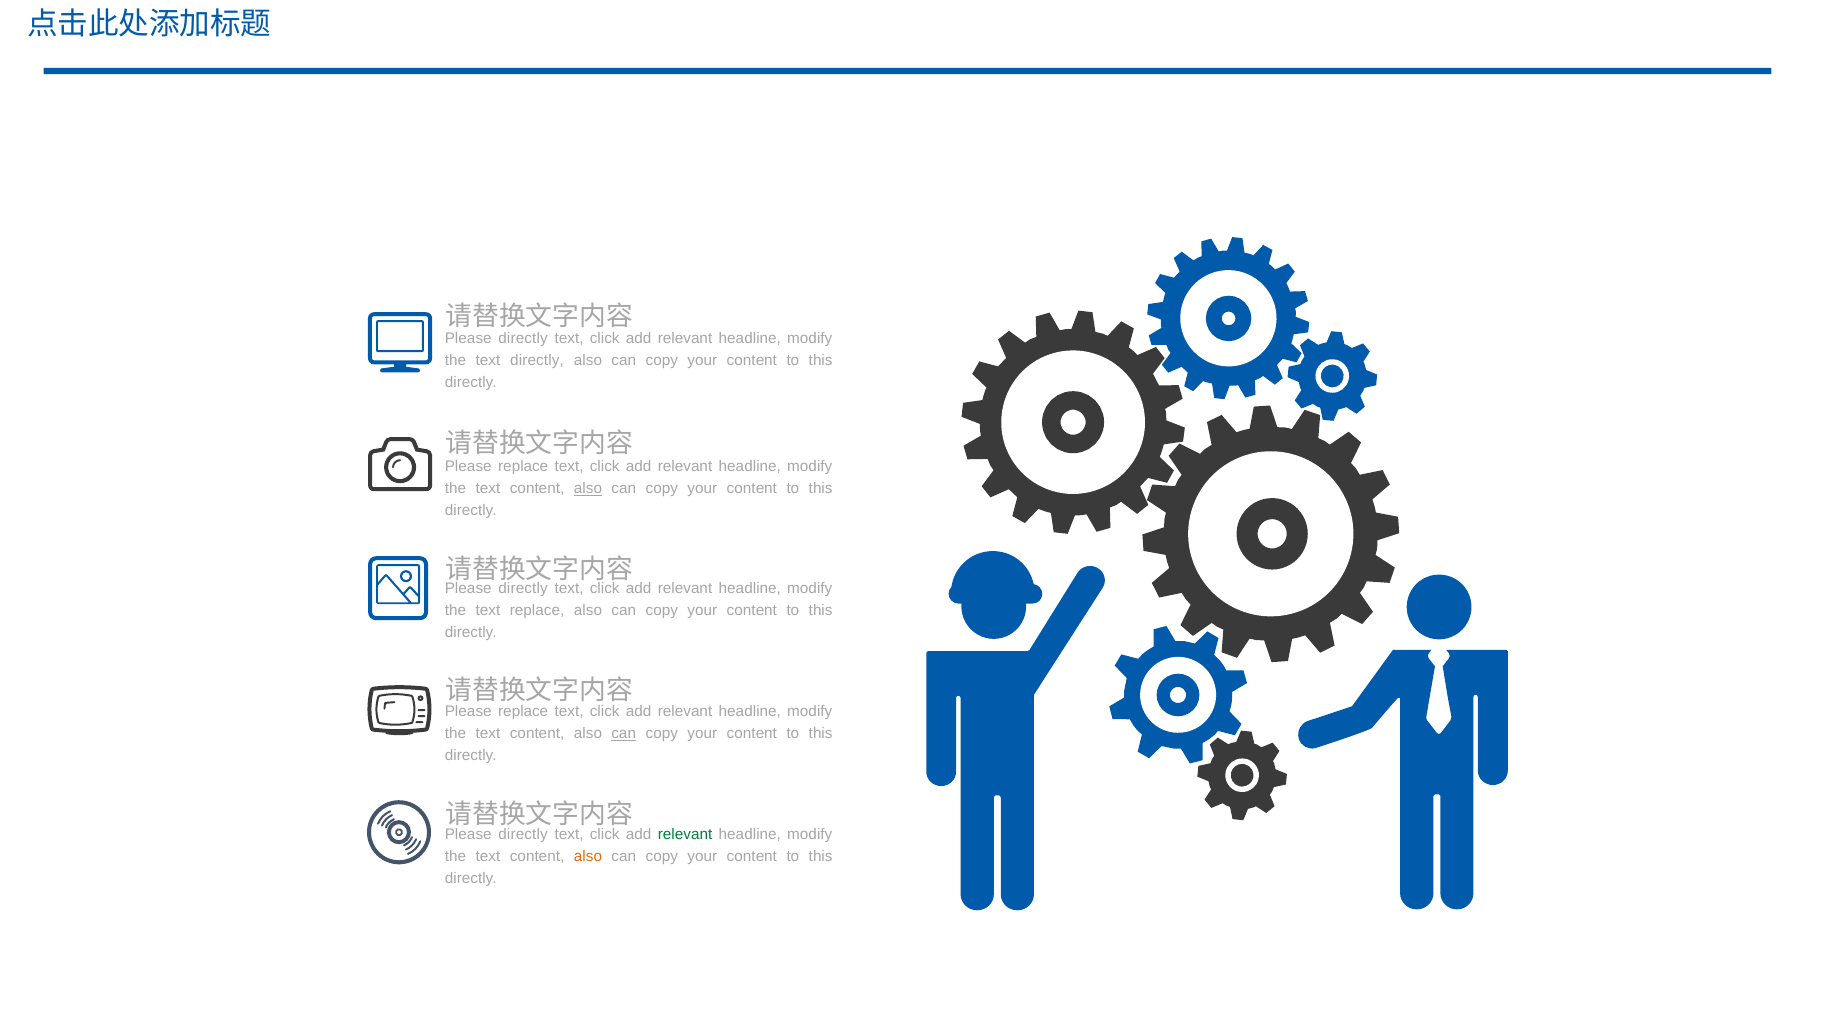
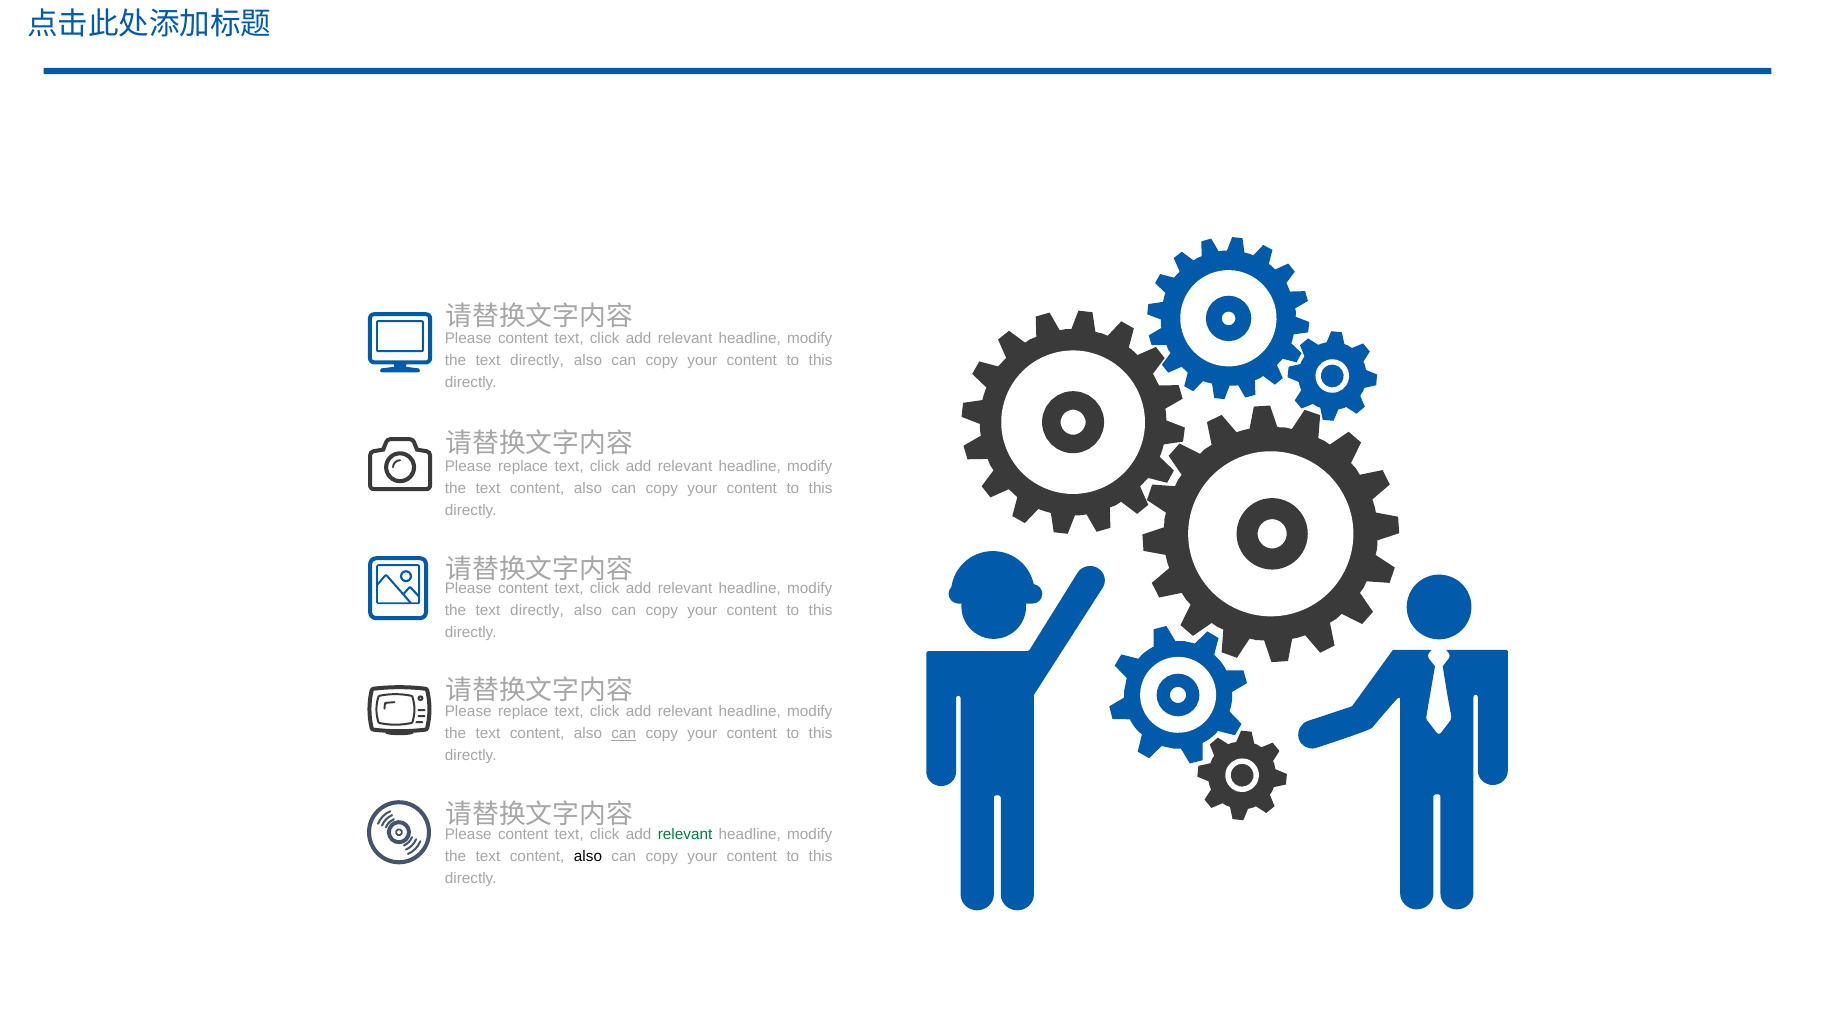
directly: directly -> content (523, 338)
also underline: present -> none (588, 489)
directly: directly -> content (523, 588)
replace: replace -> directly (537, 610)
directly: directly -> content (523, 834)
also colour: orange -> black (588, 856)
